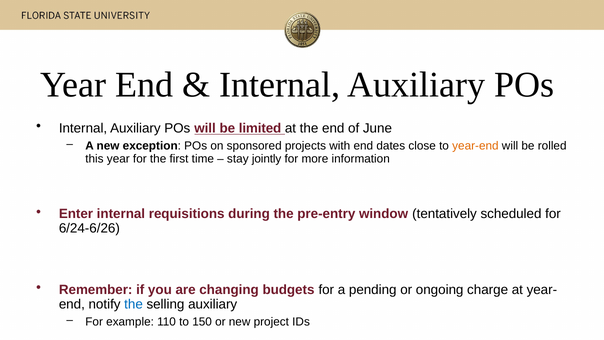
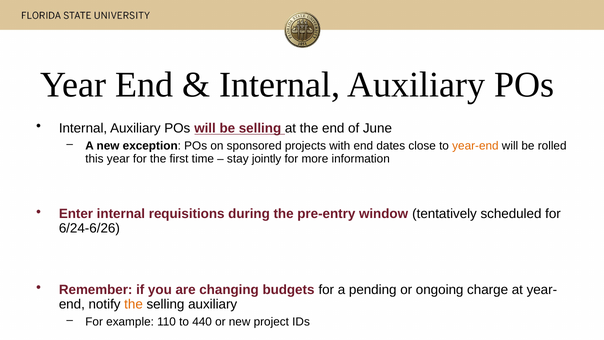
be limited: limited -> selling (260, 128)
the colour: blue -> orange (134, 304)
150: 150 -> 440 (202, 322)
